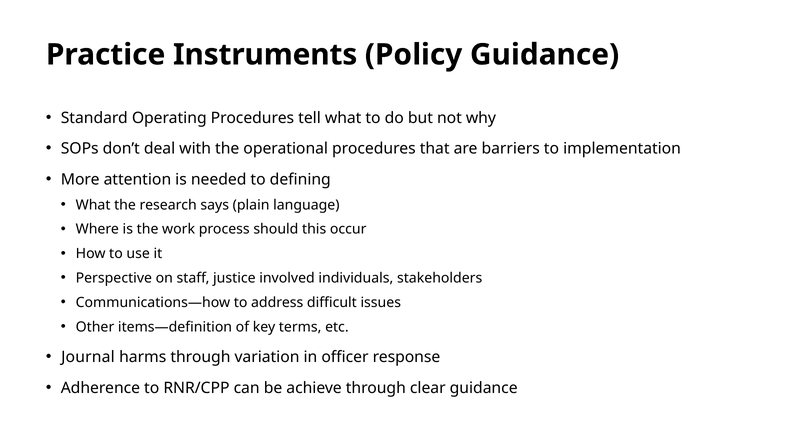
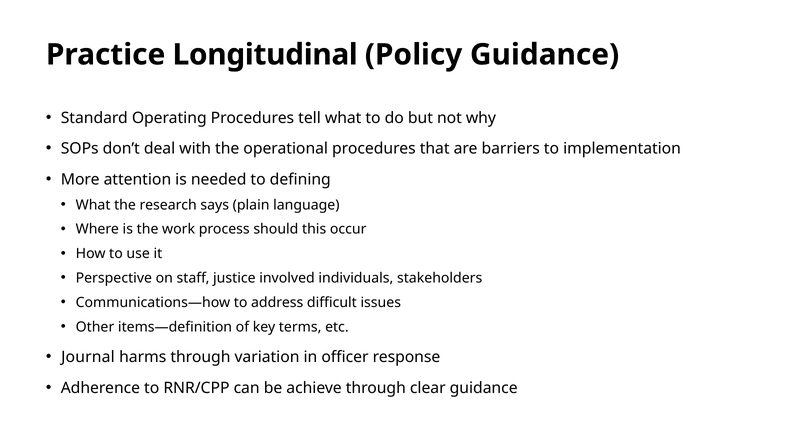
Instruments: Instruments -> Longitudinal (265, 55)
